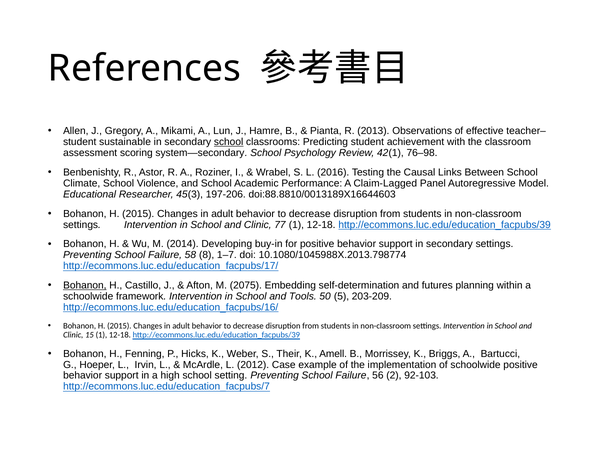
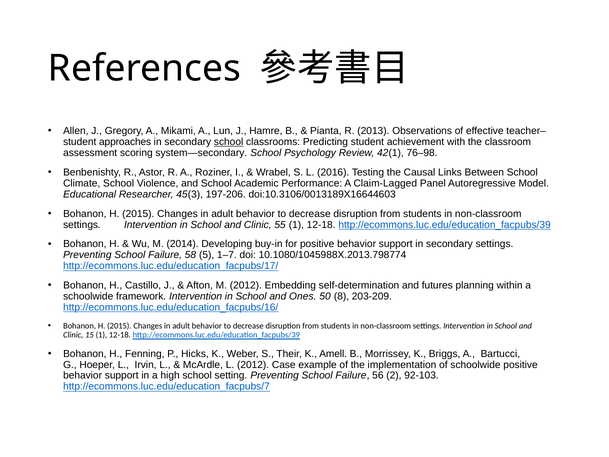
sustainable: sustainable -> approaches (125, 142)
doi:88.8810/0013189X16644603: doi:88.8810/0013189X16644603 -> doi:10.3106/0013189X16644603 (322, 194)
77: 77 -> 55 (280, 225)
8: 8 -> 5 (207, 255)
Bohanon underline: present -> none (85, 285)
M 2075: 2075 -> 2012 (246, 285)
Tools: Tools -> Ones (303, 296)
5: 5 -> 8 (341, 296)
